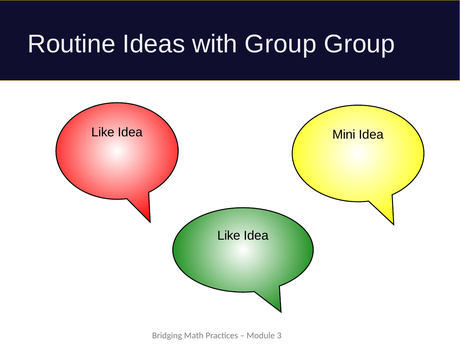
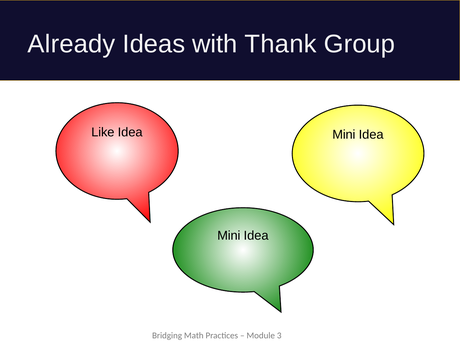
Routine: Routine -> Already (71, 44)
with Group: Group -> Thank (281, 44)
Like: Like -> Mini (229, 236)
